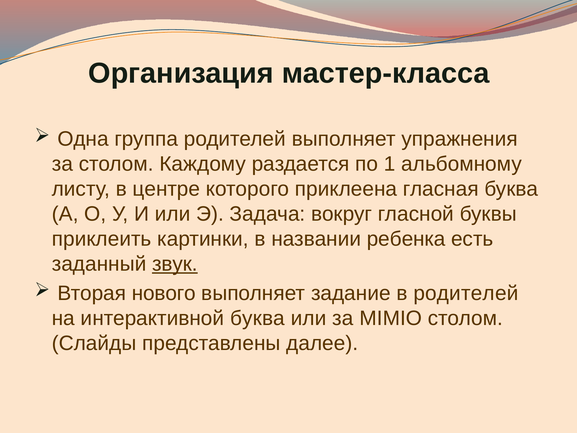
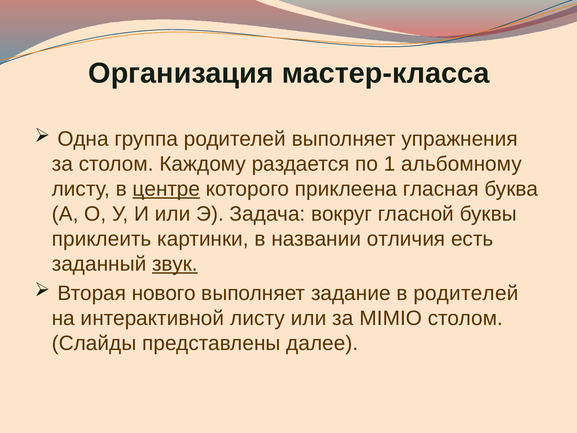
центре underline: none -> present (166, 189)
ребенка: ребенка -> отличия (406, 239)
интерактивной буква: буква -> листу (257, 318)
